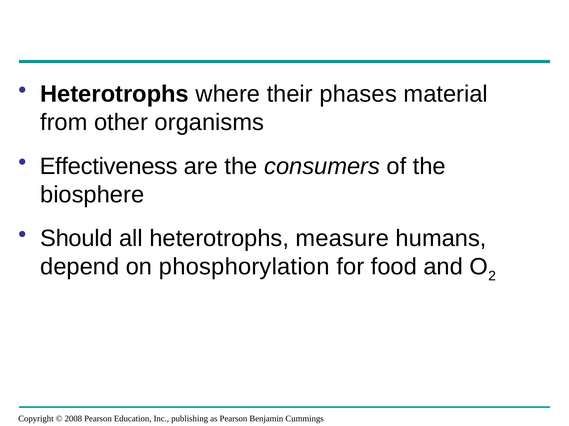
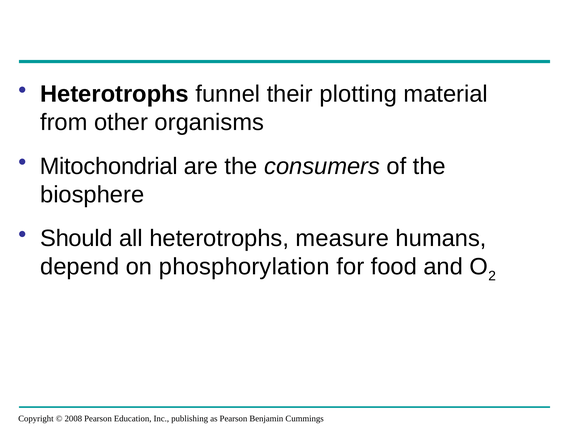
where: where -> funnel (228, 94)
phases: phases -> plotting (358, 94)
Effectiveness: Effectiveness -> Mitochondrial (109, 167)
